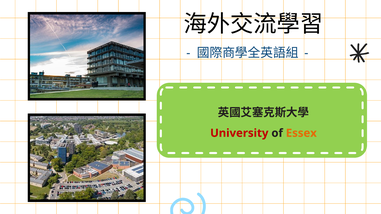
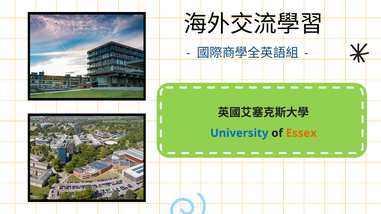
University colour: red -> blue (239, 133)
